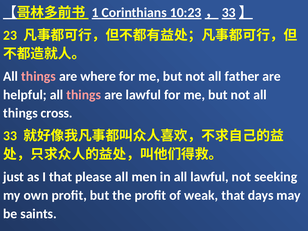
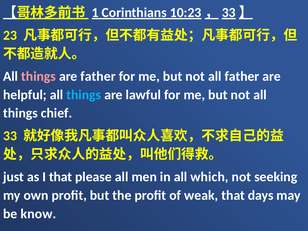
are where: where -> father (98, 76)
things colour: pink -> light blue (84, 95)
cross: cross -> chief (57, 113)
all lawful: lawful -> which (209, 177)
saints: saints -> know (38, 214)
